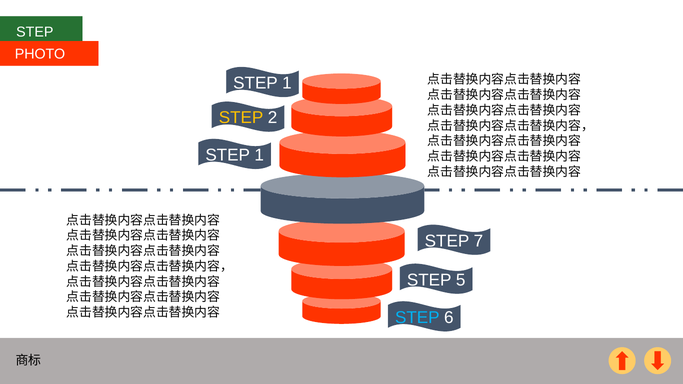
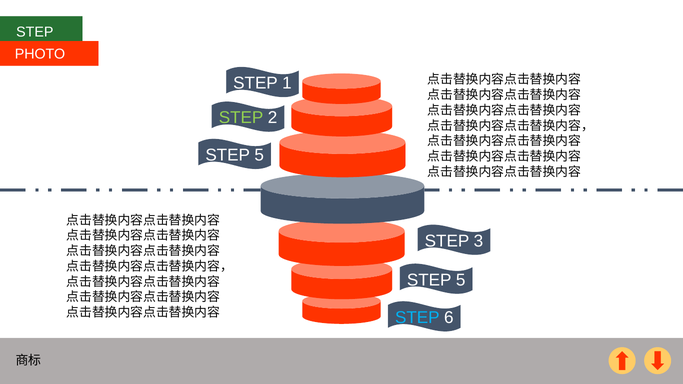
STEP colour: yellow -> light green (241, 118)
1: 1 -> 5 (259, 155)
7: 7 -> 3 (478, 241)
